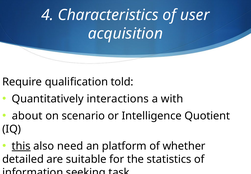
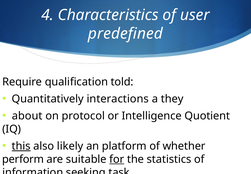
acquisition: acquisition -> predefined (125, 34)
with: with -> they (172, 99)
scenario: scenario -> protocol (83, 116)
need: need -> likely (70, 146)
detailed: detailed -> perform (23, 159)
for underline: none -> present (117, 159)
